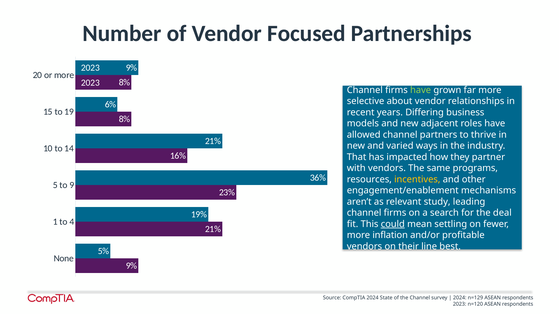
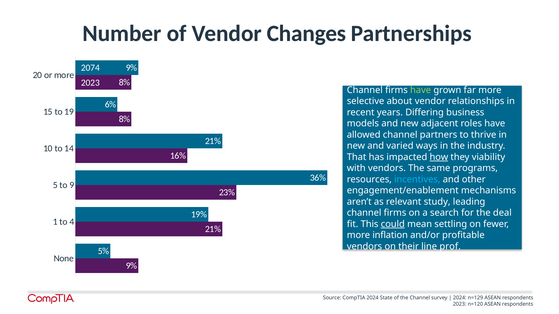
Focused: Focused -> Changes (307, 34)
2023: 2023 -> 2074 (90, 68)
how underline: none -> present (439, 157)
partner: partner -> viability (488, 157)
incentives colour: yellow -> light blue (417, 180)
best: best -> prof (450, 247)
